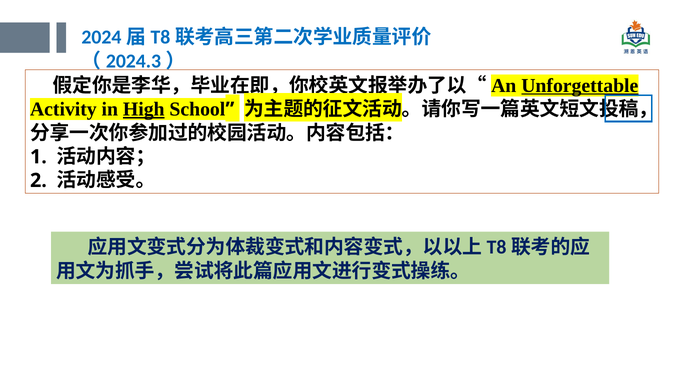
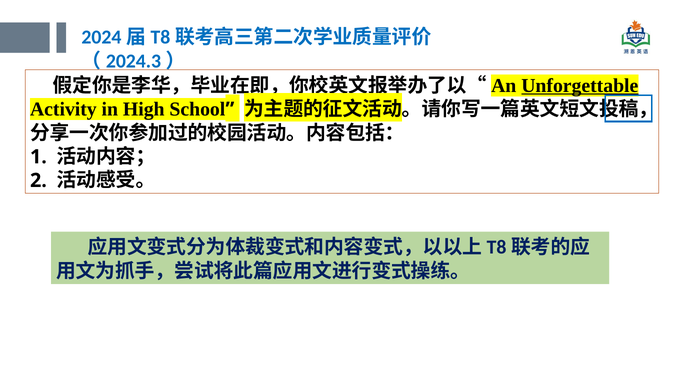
High underline: present -> none (144, 109)
